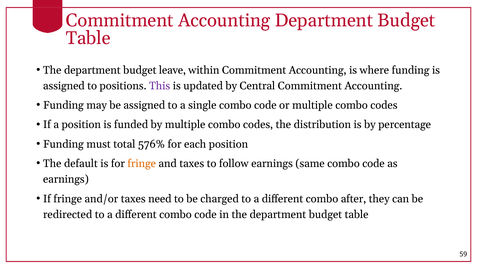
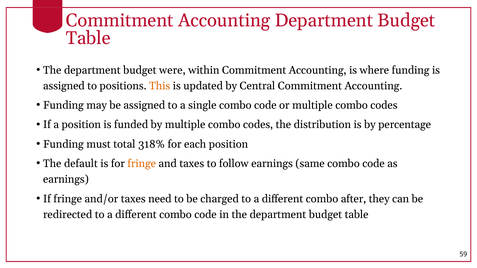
leave: leave -> were (172, 70)
This colour: purple -> orange (160, 86)
576%: 576% -> 318% (151, 144)
